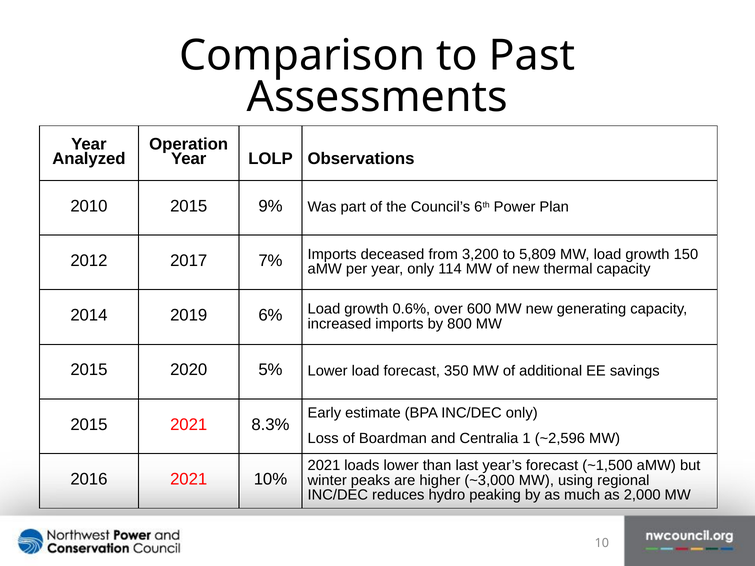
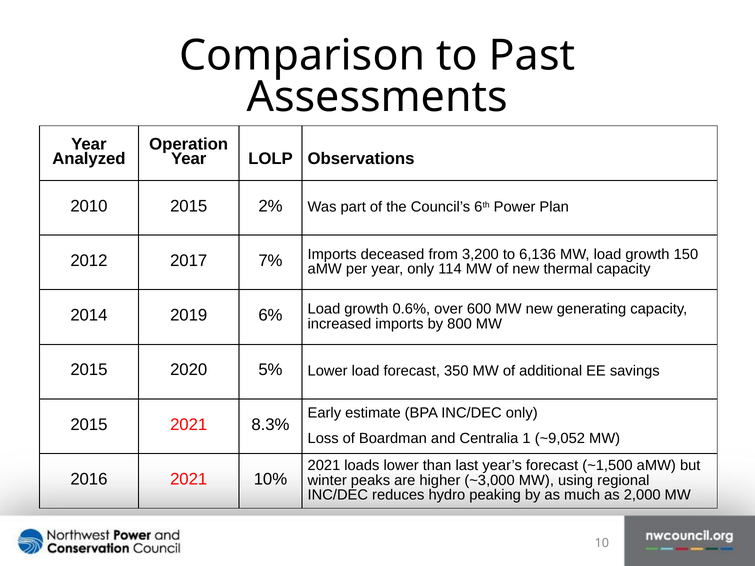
9%: 9% -> 2% (271, 206)
5,809: 5,809 -> 6,136 (538, 254)
~2,596: ~2,596 -> ~9,052 (560, 438)
